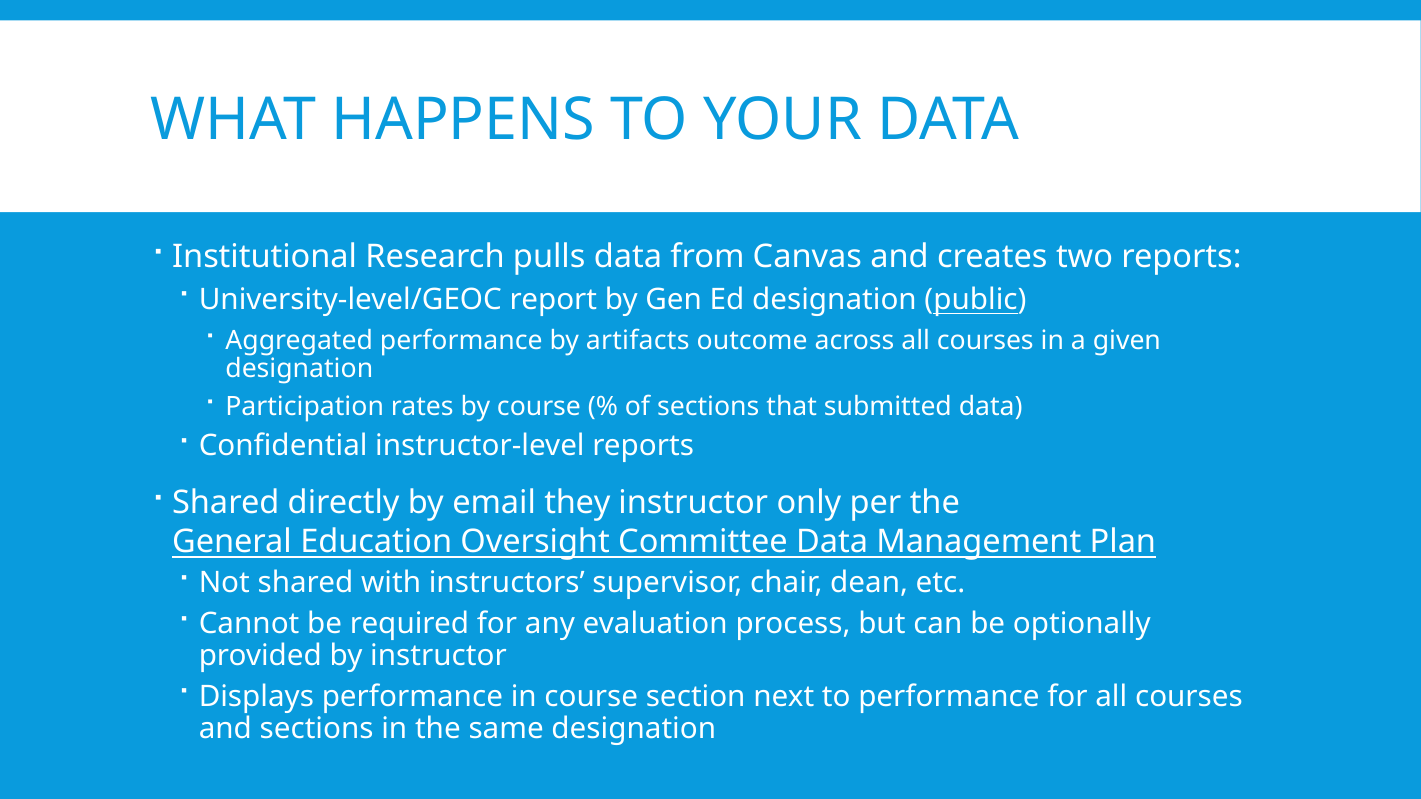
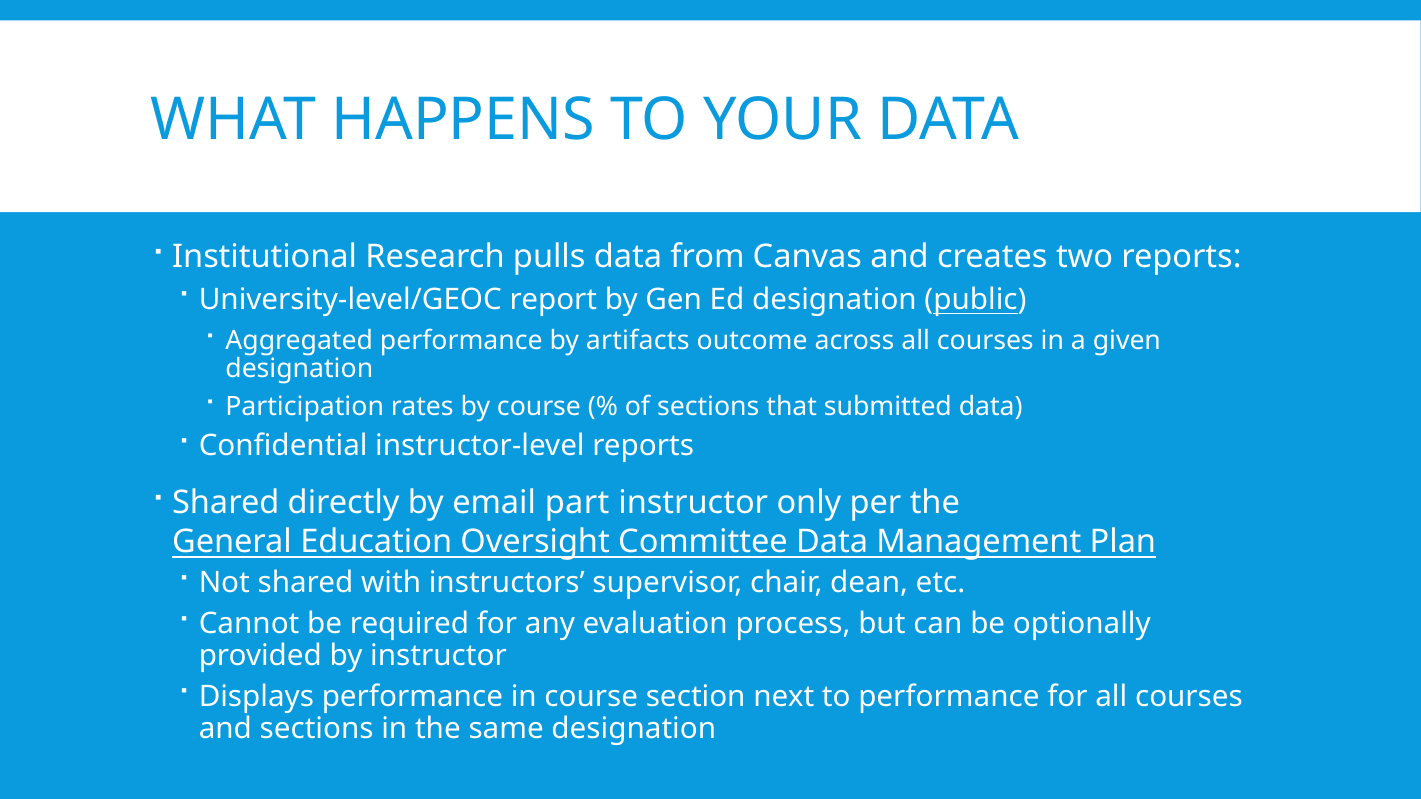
they: they -> part (577, 503)
